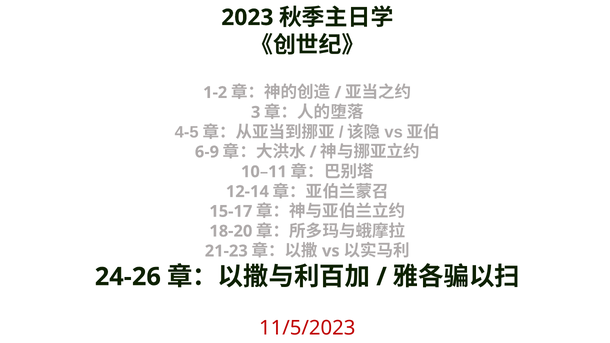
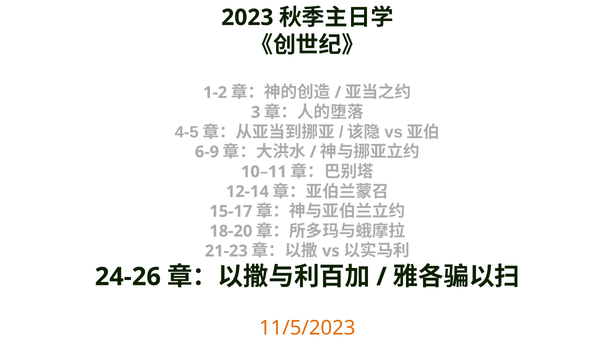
11/5/2023 colour: red -> orange (307, 328)
